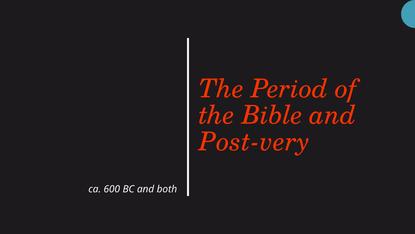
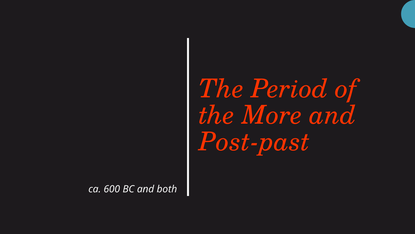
Bible: Bible -> More (272, 115)
Post-very: Post-very -> Post-past (254, 142)
